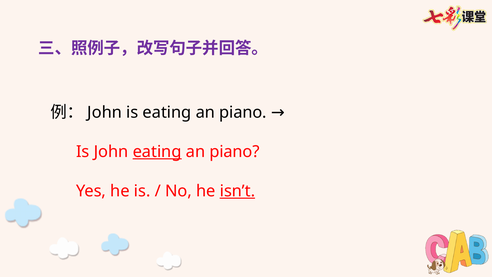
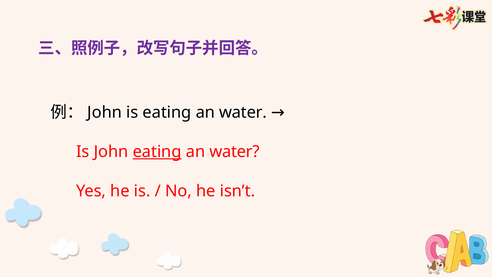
is eating an piano: piano -> water (243, 112)
piano: piano -> water (235, 152)
isn’t underline: present -> none (237, 191)
